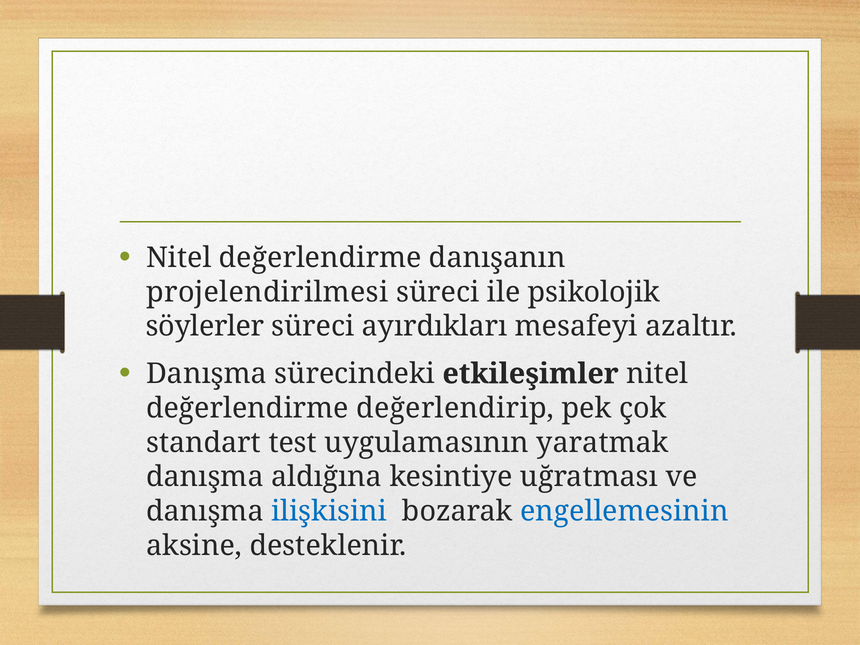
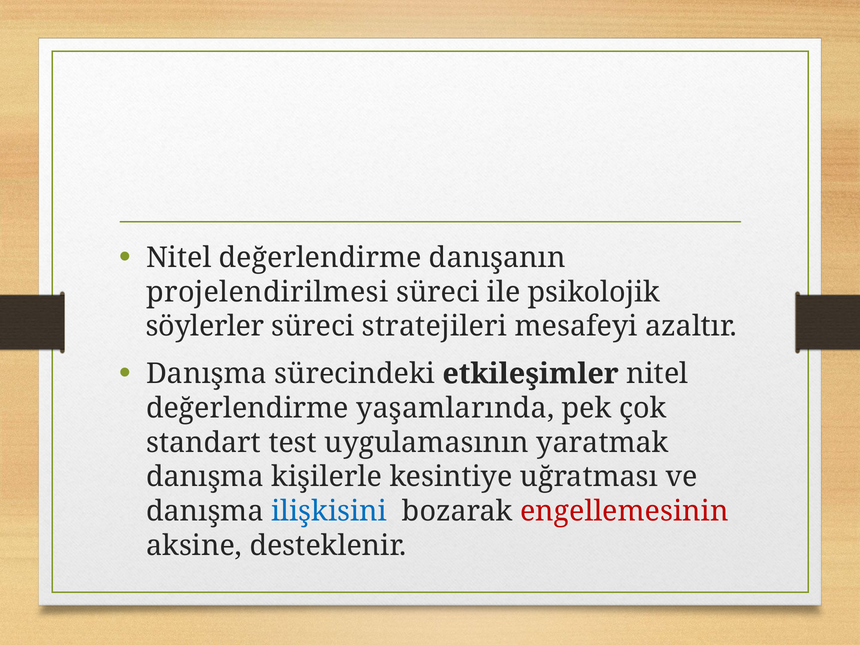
ayırdıkları: ayırdıkları -> stratejileri (435, 327)
değerlendirip: değerlendirip -> yaşamlarında (455, 408)
aldığına: aldığına -> kişilerle (327, 477)
engellemesinin colour: blue -> red (624, 511)
